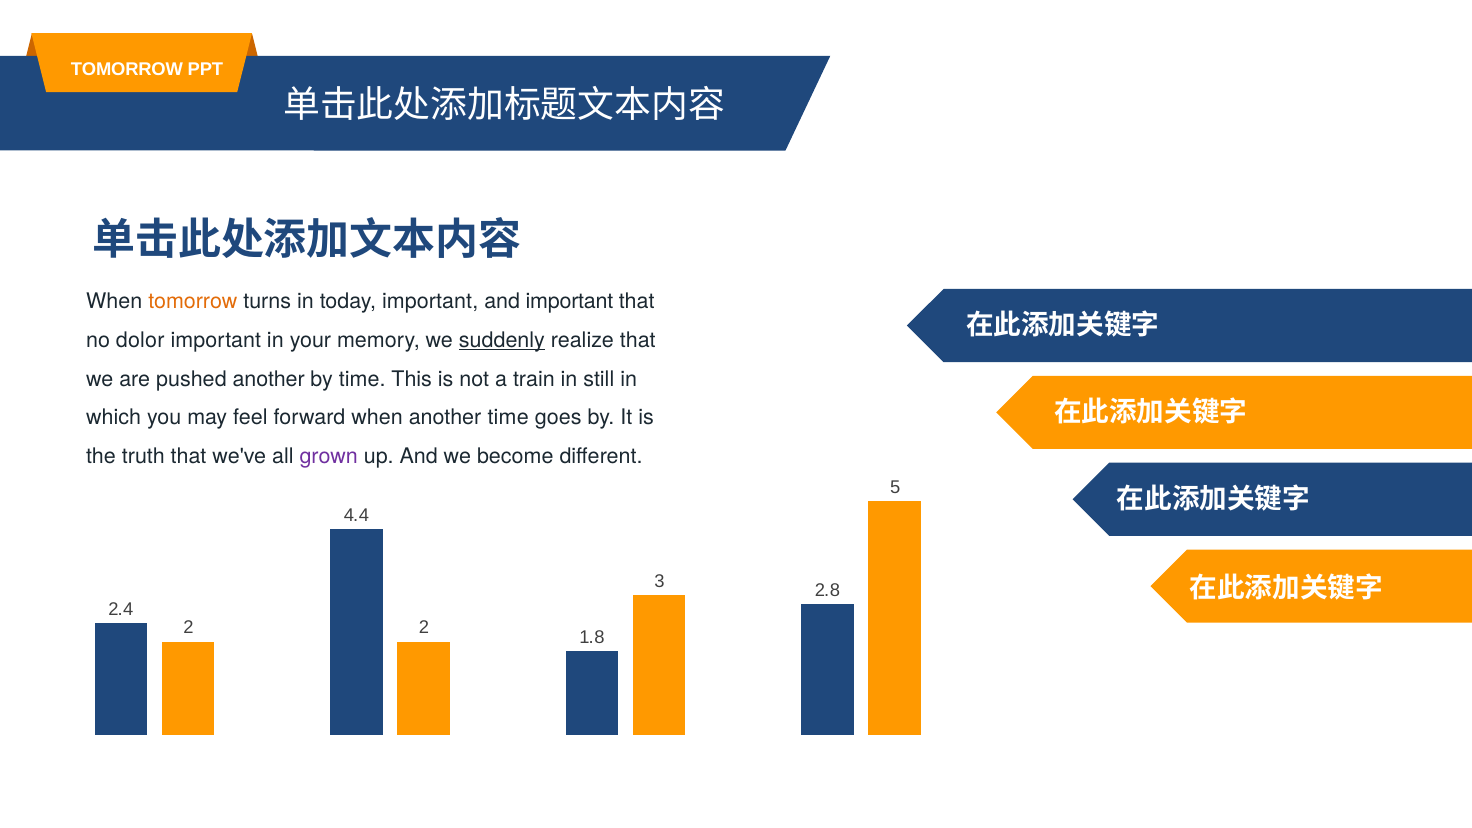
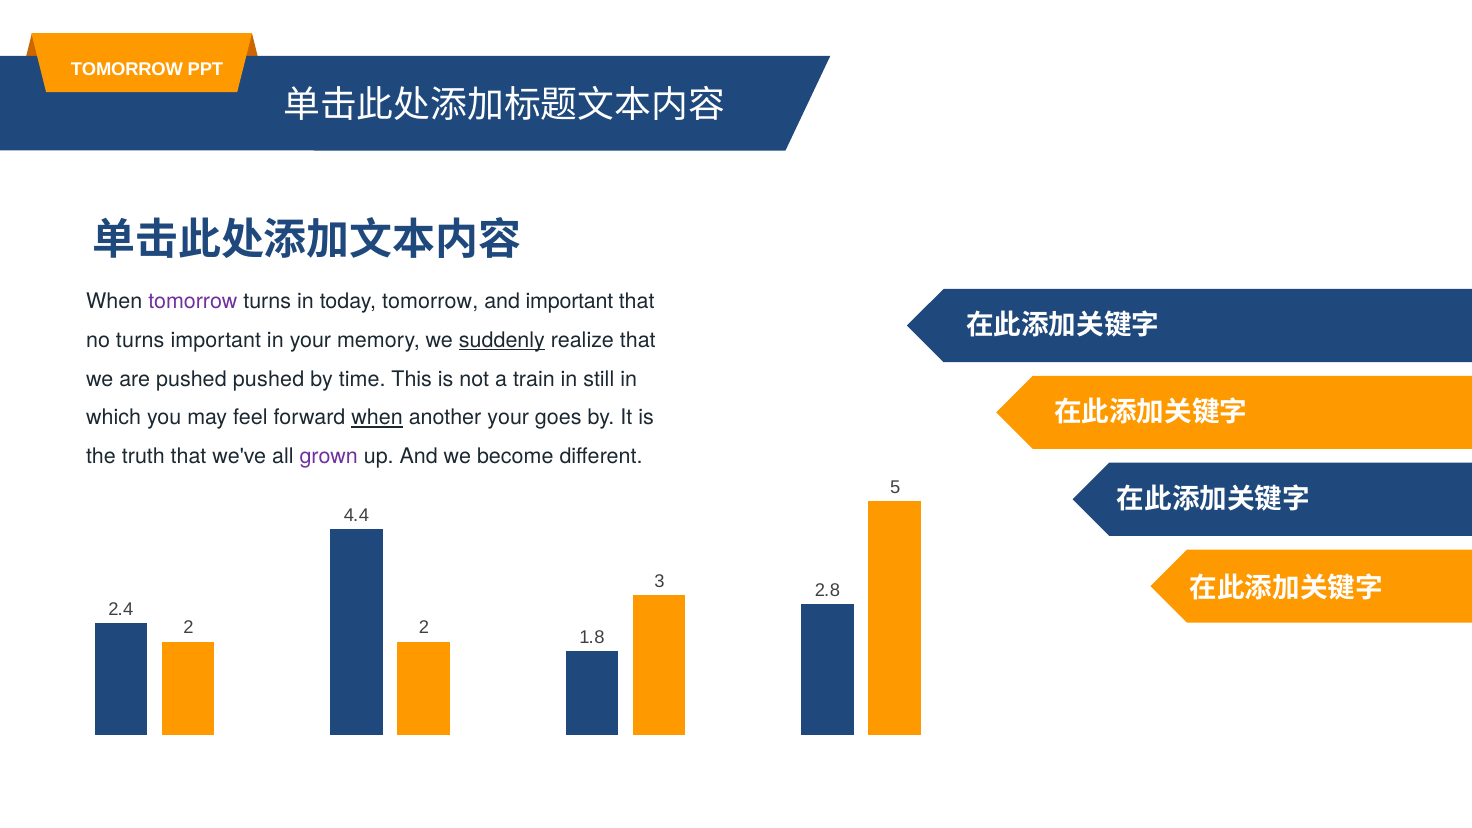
tomorrow colour: orange -> purple (193, 302)
today important: important -> tomorrow (430, 302)
no dolor: dolor -> turns (140, 340)
pushed another: another -> pushed (269, 379)
when underline: none -> present (377, 418)
another time: time -> your (508, 418)
